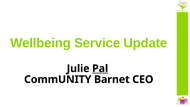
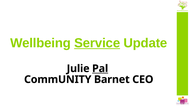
Service underline: none -> present (97, 43)
